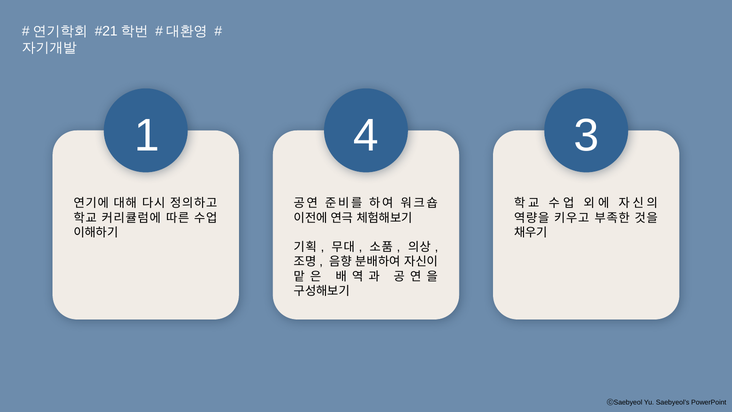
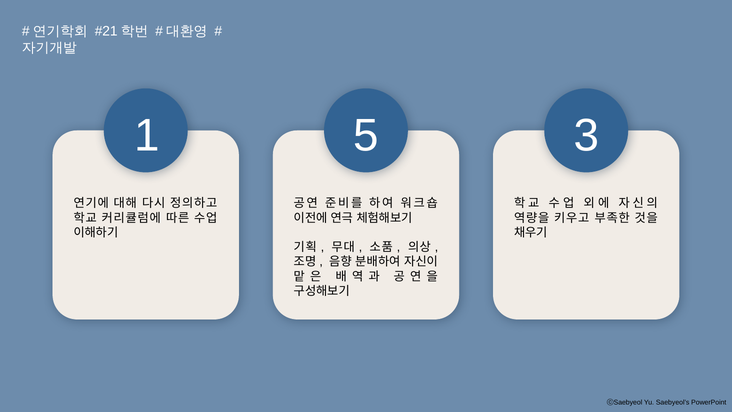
4: 4 -> 5 (366, 135)
